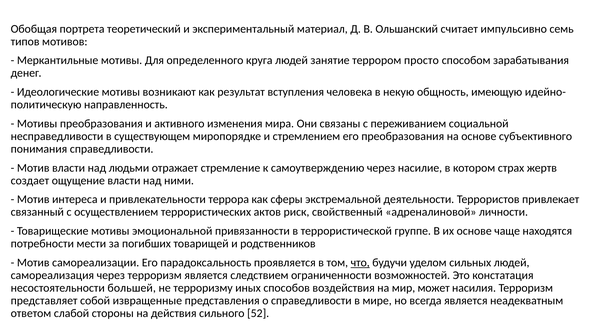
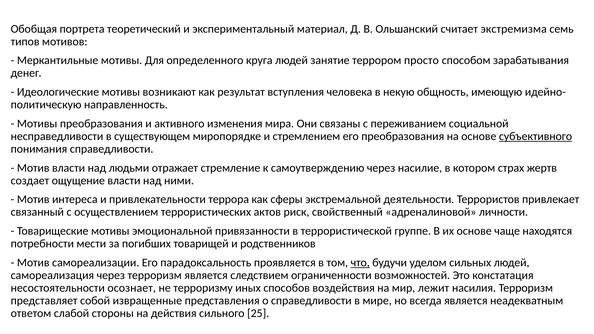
импульсивно: импульсивно -> экстремизма (514, 29)
субъективного underline: none -> present (536, 136)
большей: большей -> осознает (132, 288)
может: может -> лежит (434, 288)
52: 52 -> 25 (258, 313)
